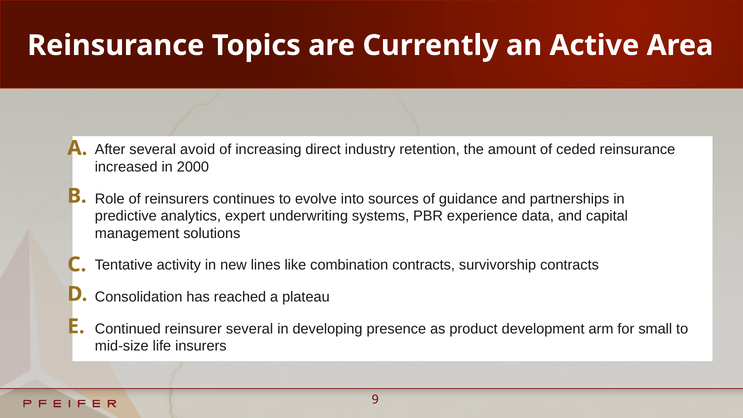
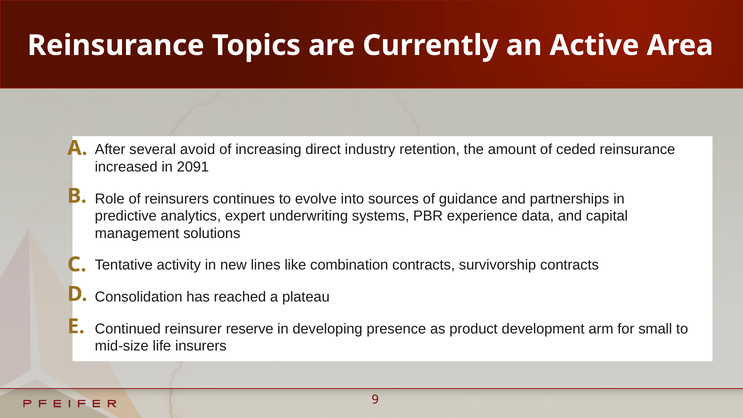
2000: 2000 -> 2091 (193, 167)
reinsurer several: several -> reserve (250, 329)
